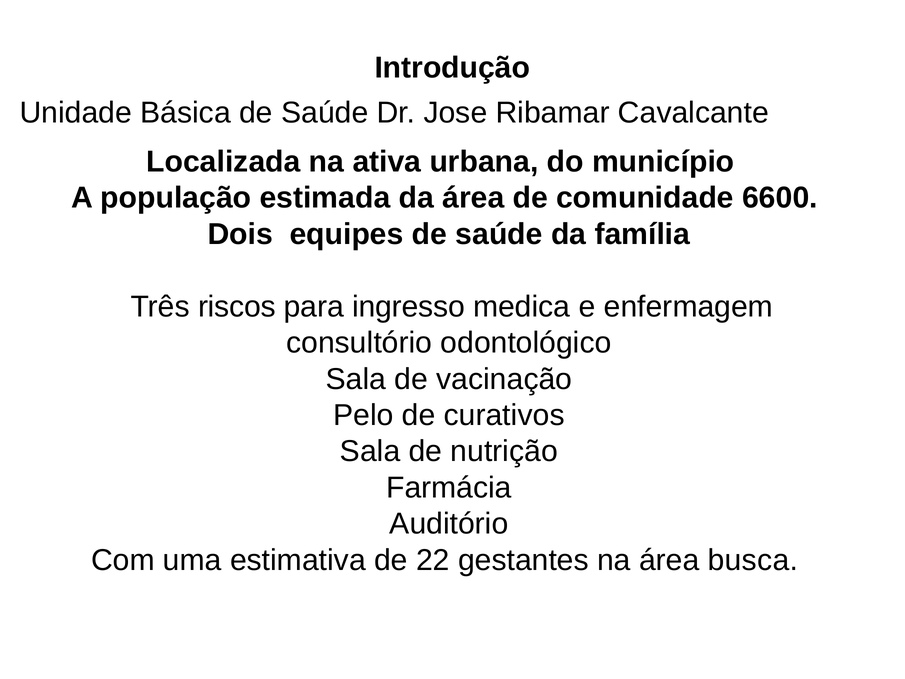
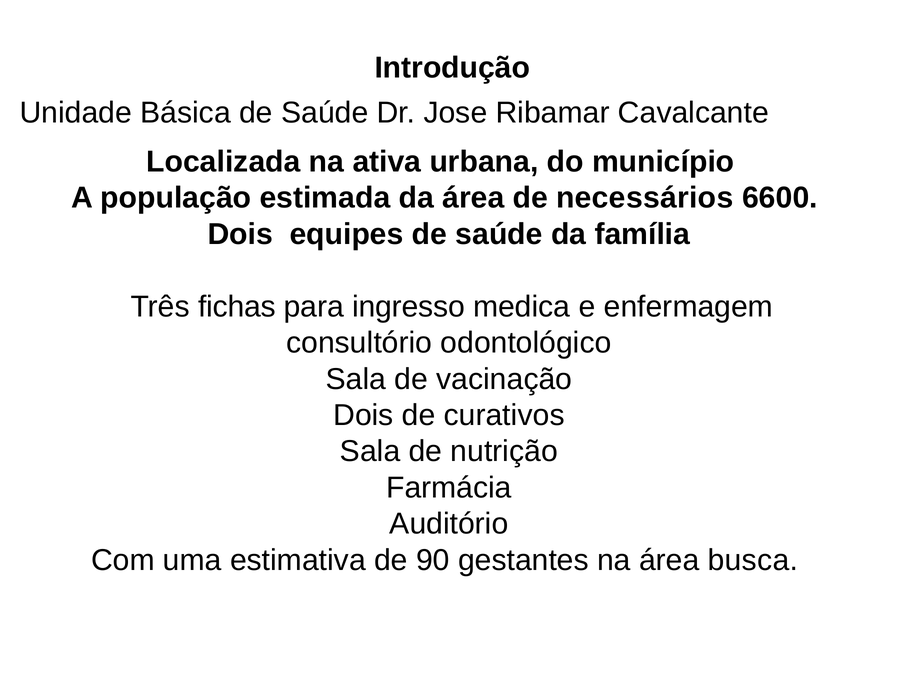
comunidade: comunidade -> necessários (645, 198)
riscos: riscos -> fichas (237, 307)
Pelo: Pelo -> Dois (363, 415)
22: 22 -> 90 (433, 560)
